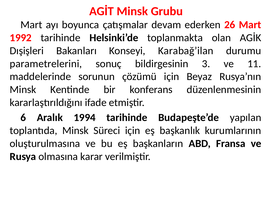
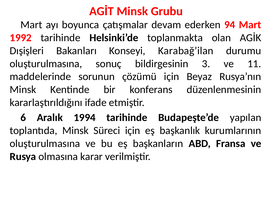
26: 26 -> 94 (230, 25)
parametrelerini: parametrelerini -> oluşturulmasına (46, 64)
